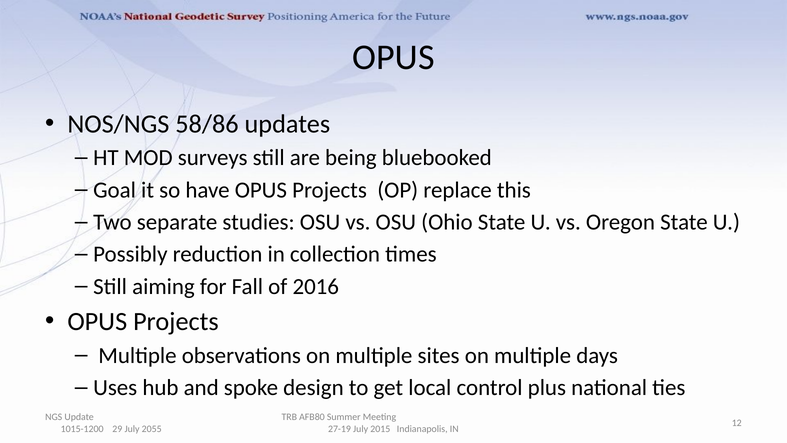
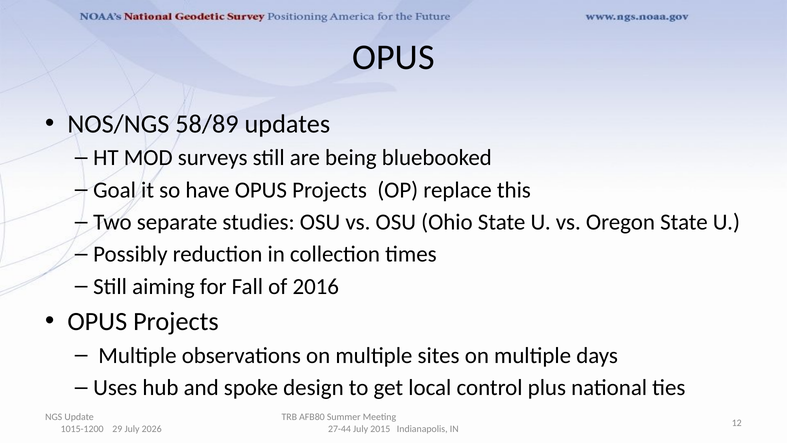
58/86: 58/86 -> 58/89 (207, 124)
2055: 2055 -> 2026 (152, 429)
27-19: 27-19 -> 27-44 (339, 429)
